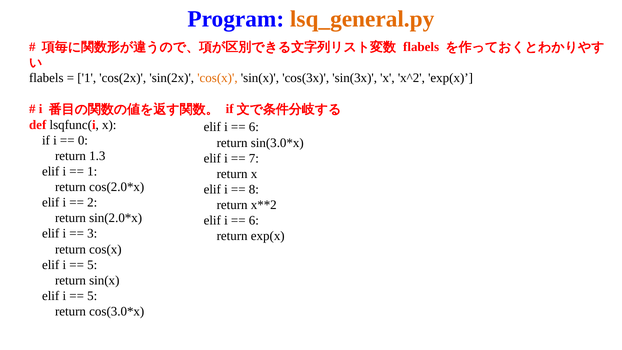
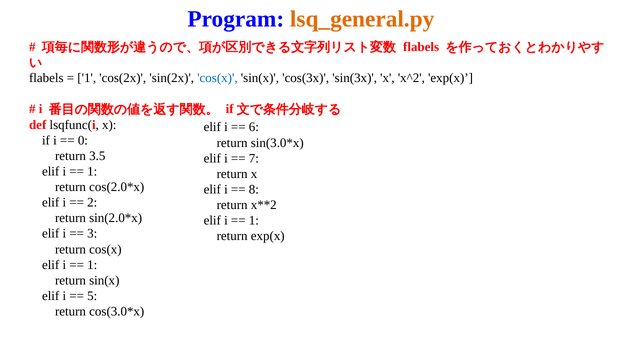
cos(x colour: orange -> blue (217, 78)
1.3: 1.3 -> 3.5 (97, 156)
6: 6 -> 1 (254, 220)
5: 5 -> 1 (92, 265)
